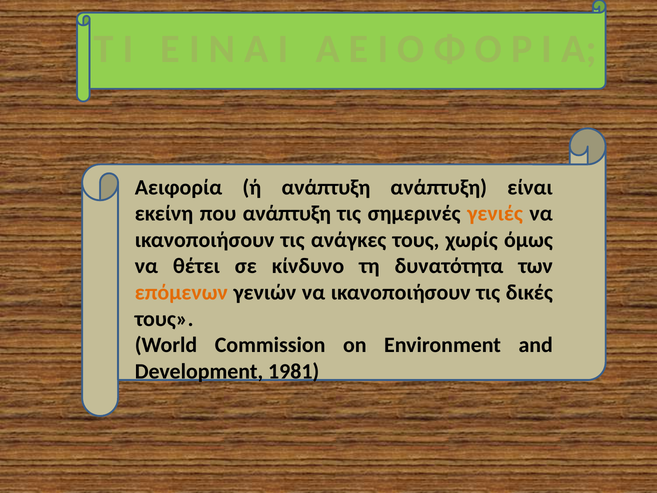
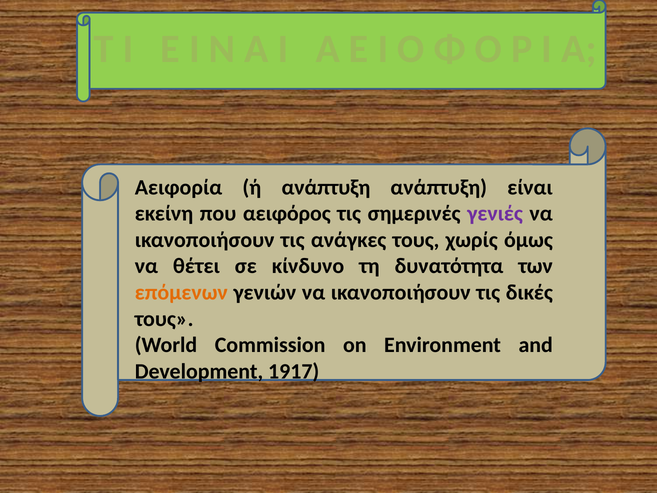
που ανάπτυξη: ανάπτυξη -> αειφόρος (287, 214)
γενιές colour: orange -> purple (495, 214)
1981: 1981 -> 1917 (294, 371)
